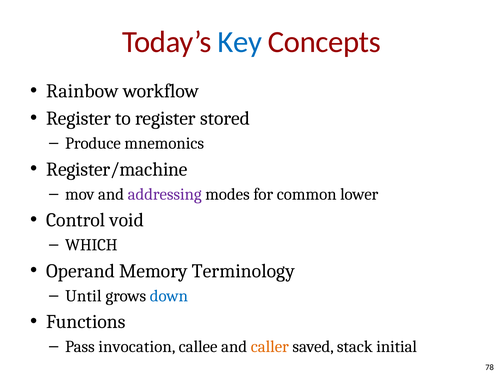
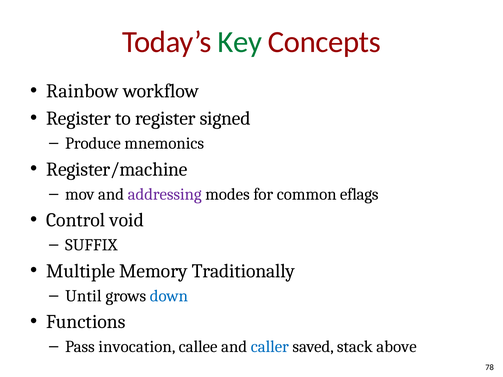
Key colour: blue -> green (240, 42)
stored: stored -> signed (225, 118)
lower: lower -> eflags (359, 194)
WHICH: WHICH -> SUFFIX (91, 245)
Operand: Operand -> Multiple (81, 271)
Terminology: Terminology -> Traditionally (243, 271)
caller colour: orange -> blue (270, 347)
initial: initial -> above (397, 347)
